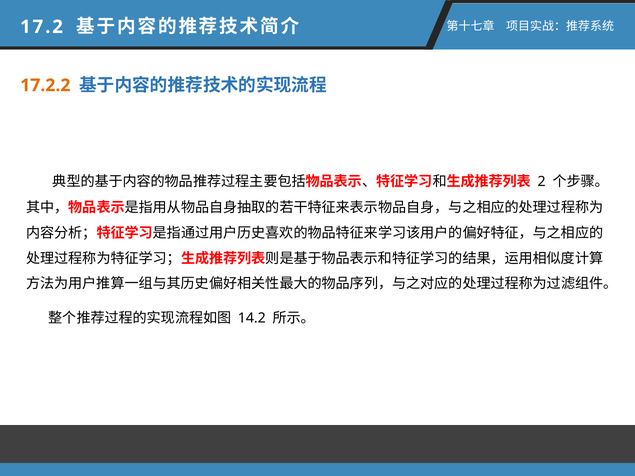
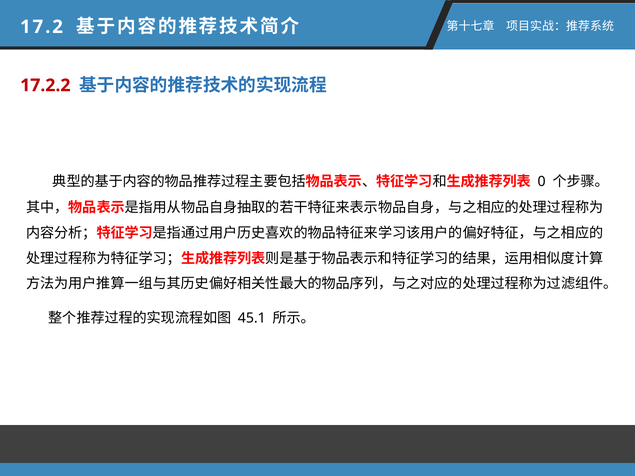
17.2.2 colour: orange -> red (45, 85)
2: 2 -> 0 (542, 182)
14.2: 14.2 -> 45.1 (252, 318)
